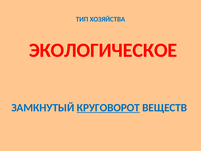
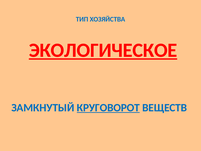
ЭКОЛОГИЧЕСКОЕ underline: none -> present (103, 50)
